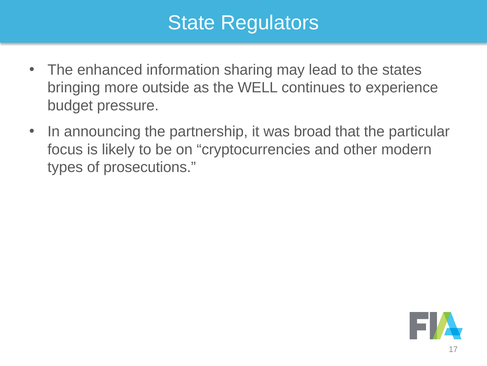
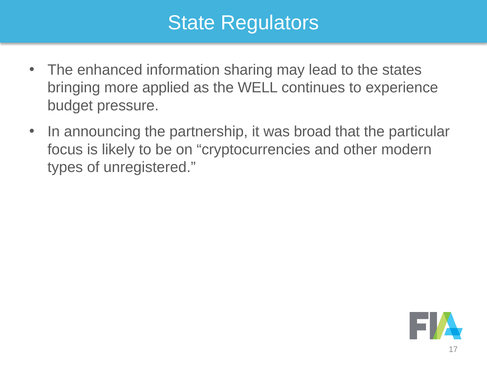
outside: outside -> applied (166, 88)
prosecutions: prosecutions -> unregistered (150, 167)
